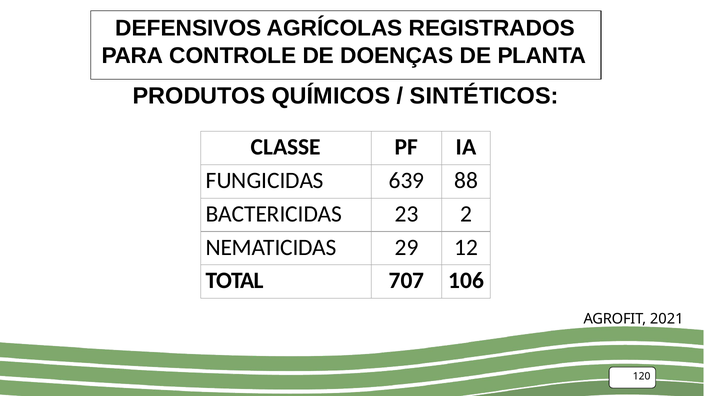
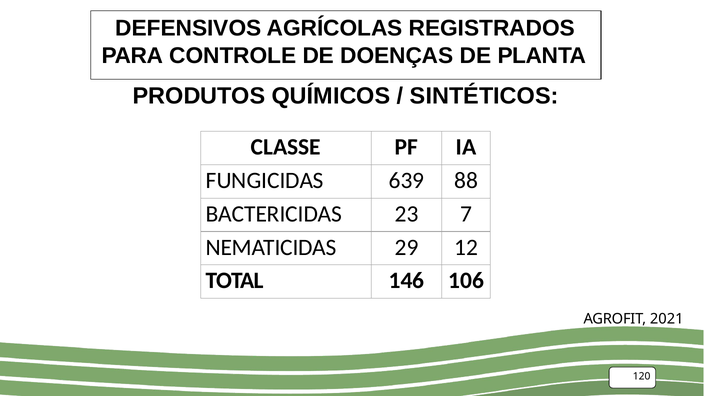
2: 2 -> 7 (466, 214)
707: 707 -> 146 (407, 281)
